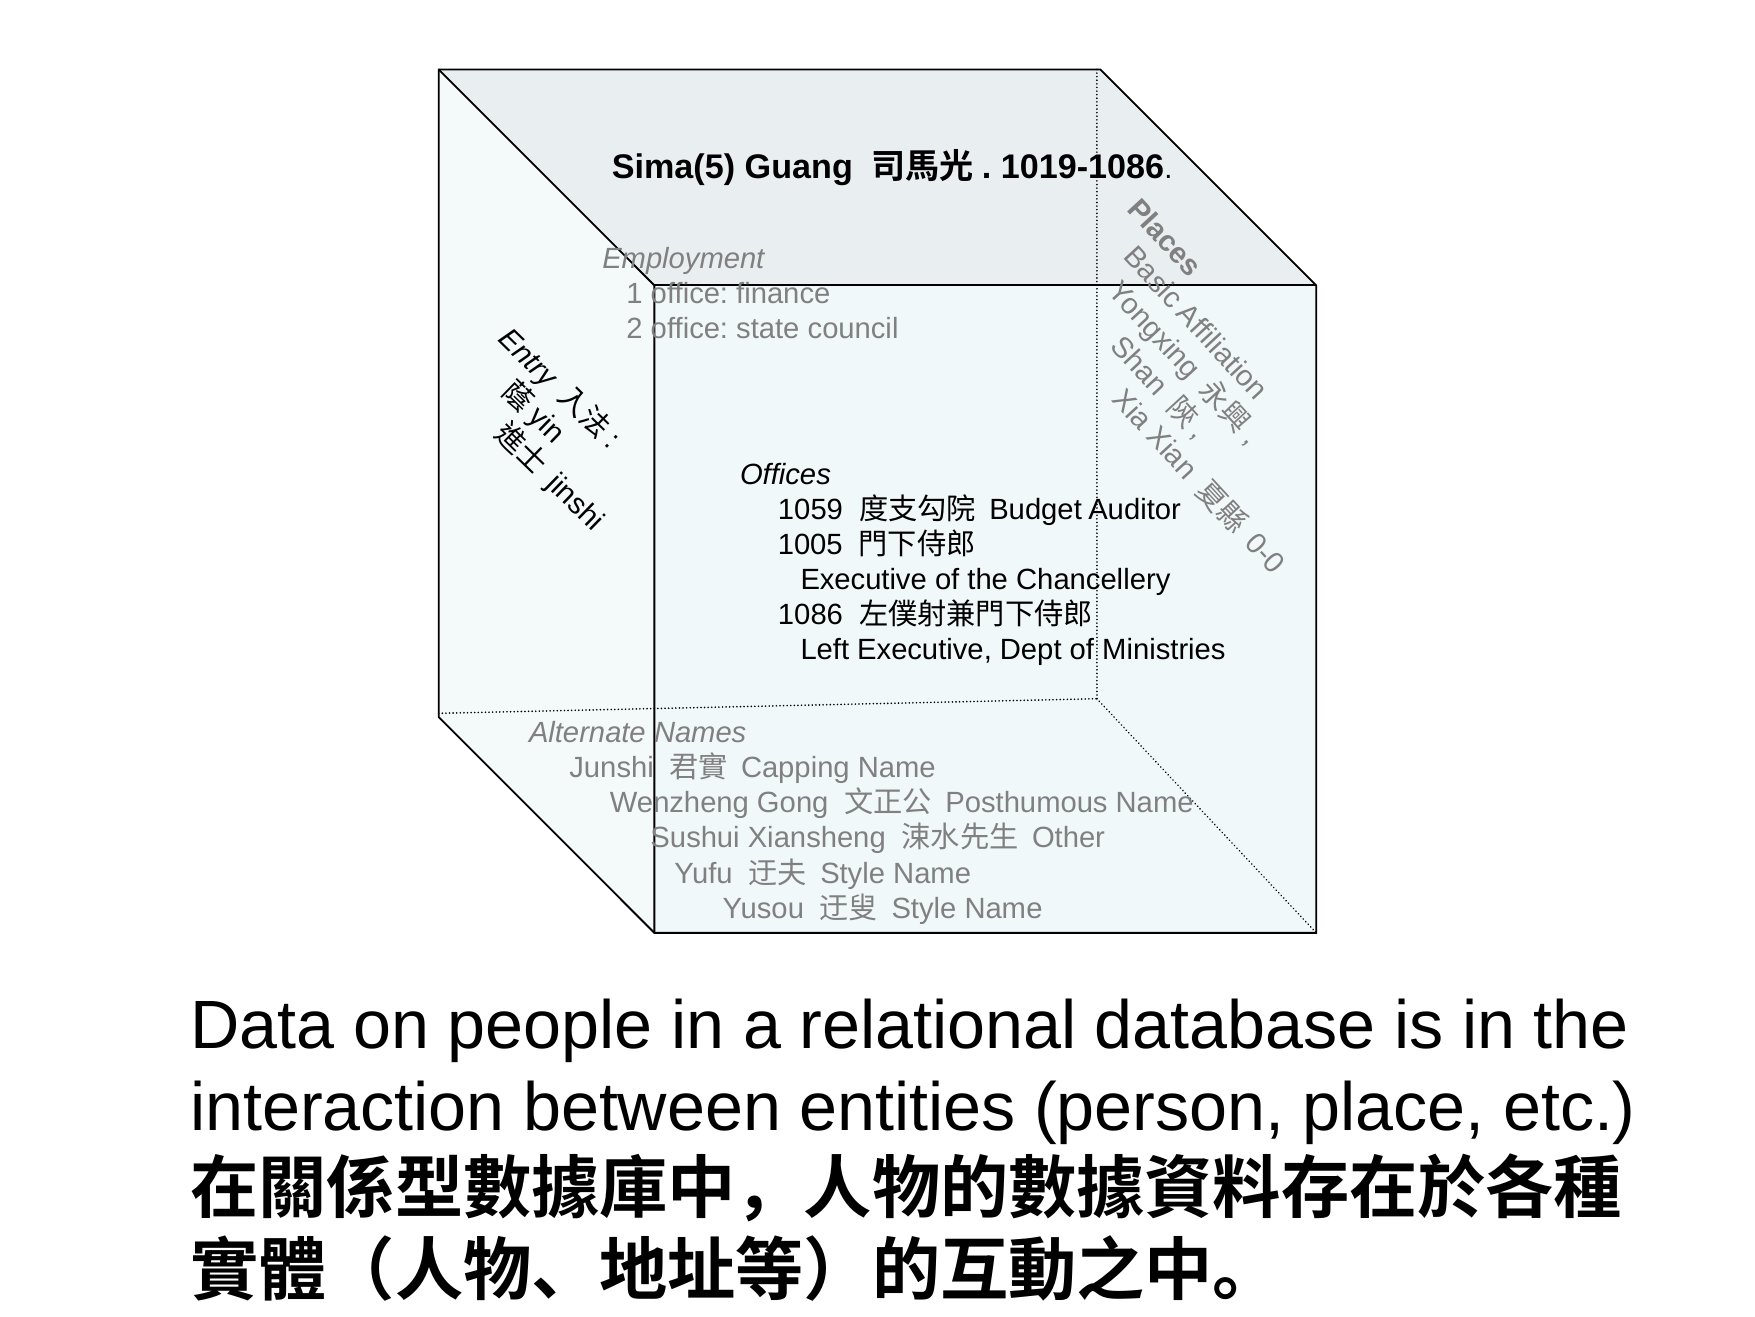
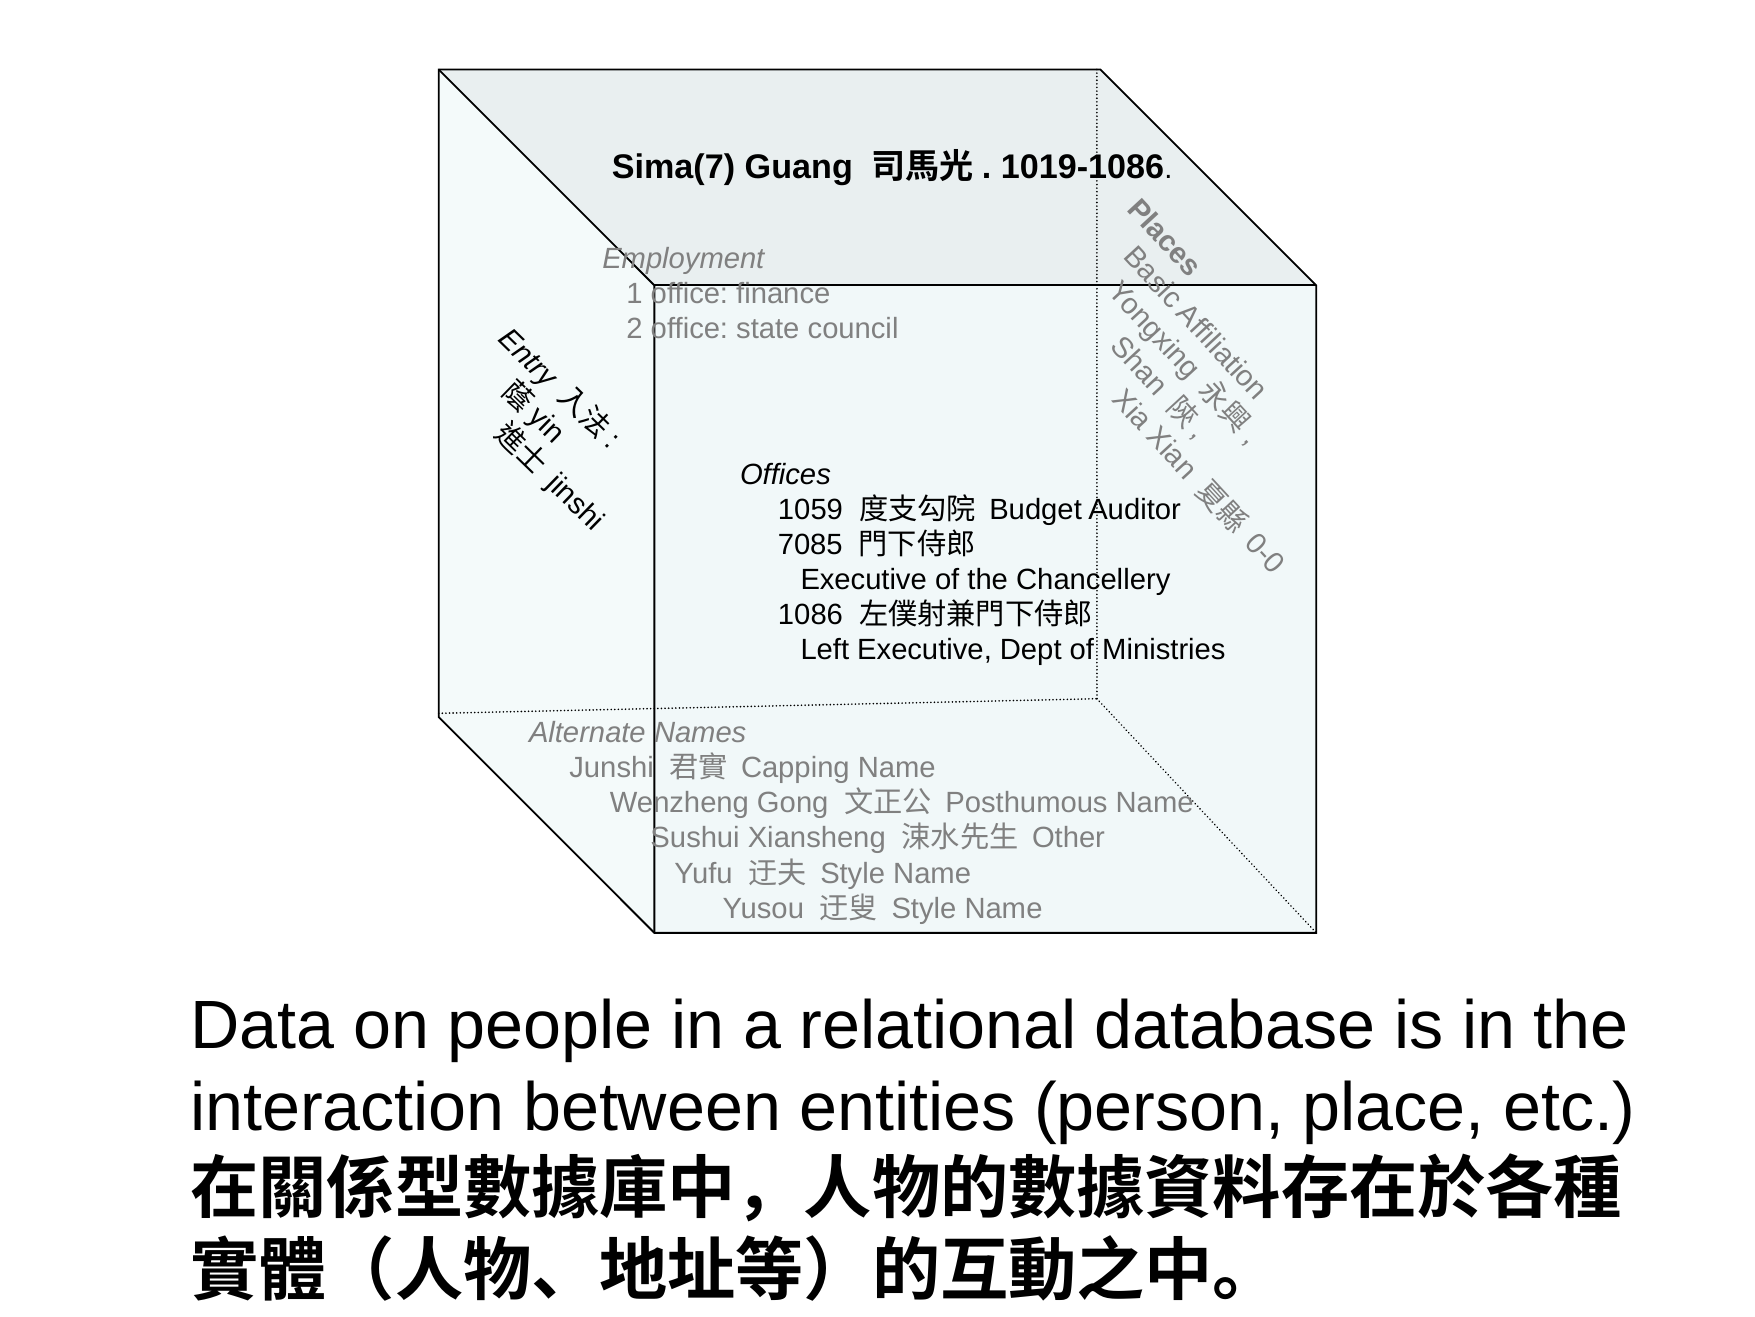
Sima(5: Sima(5 -> Sima(7 (674, 167)
1005: 1005 -> 7085 (810, 544)
